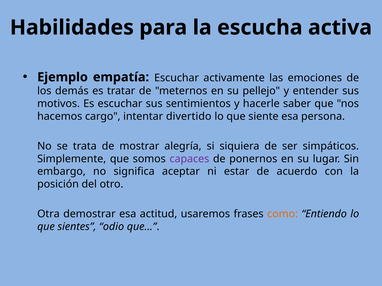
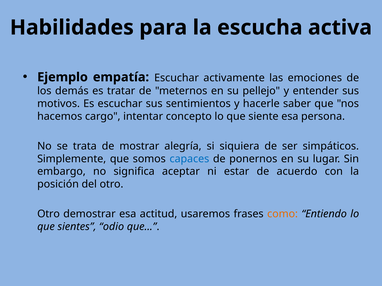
divertido: divertido -> concepto (189, 117)
capaces colour: purple -> blue (189, 159)
Otra: Otra -> Otro (49, 214)
